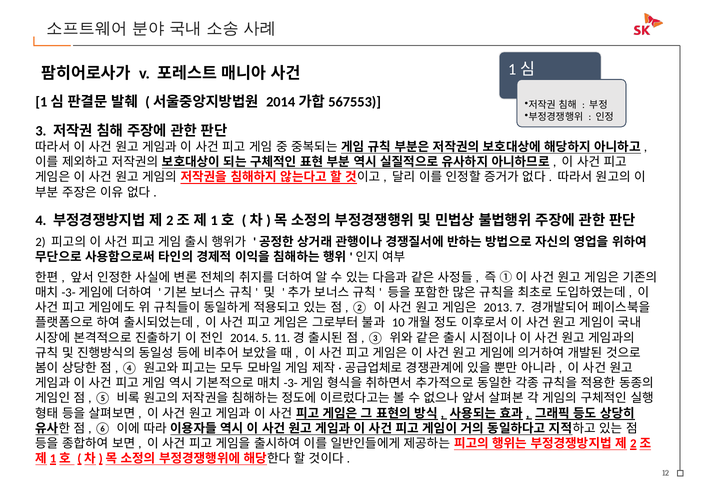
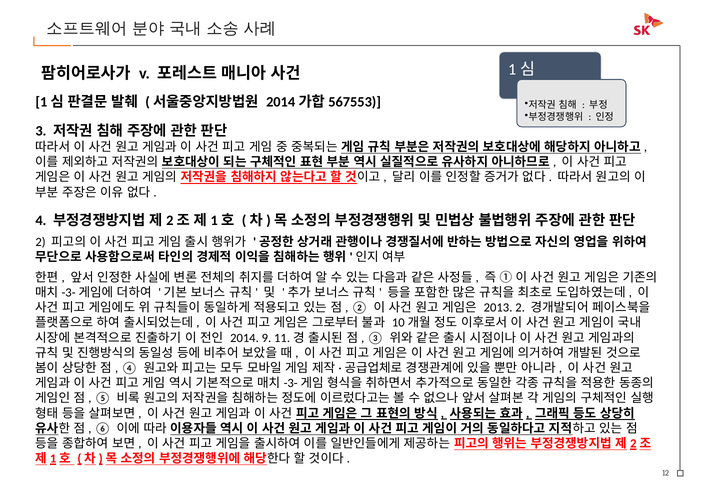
2013 7: 7 -> 2 (520, 308)
5: 5 -> 9 (266, 338)
